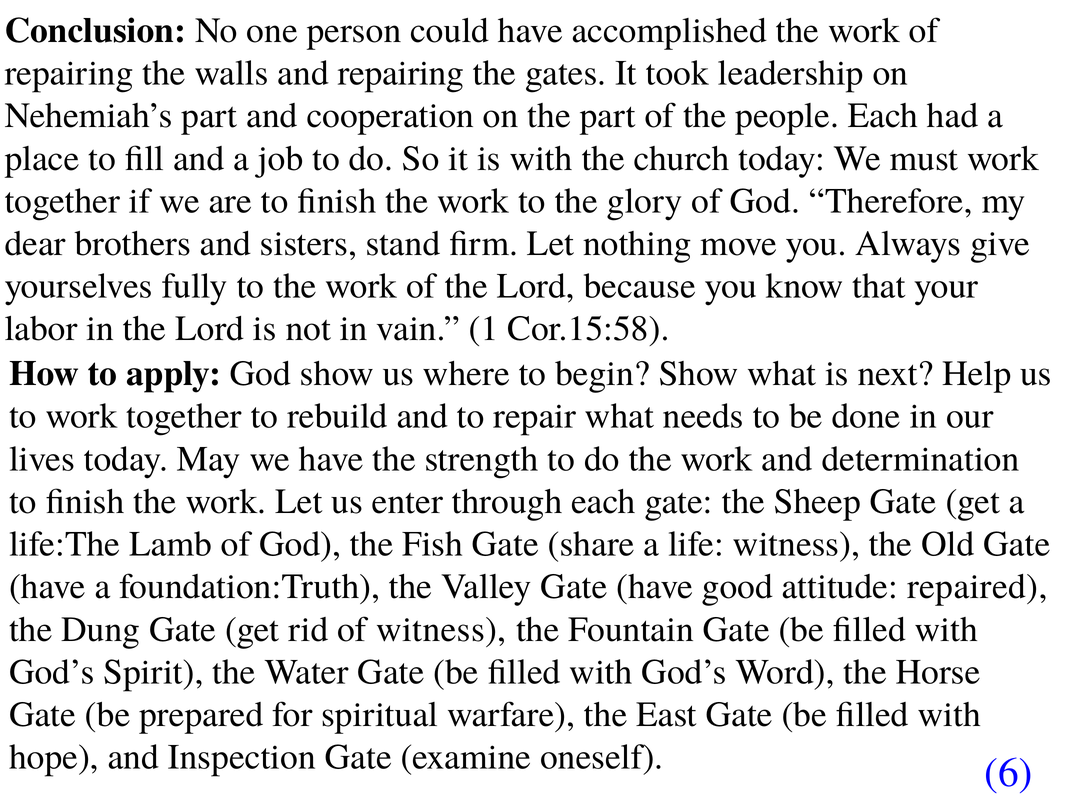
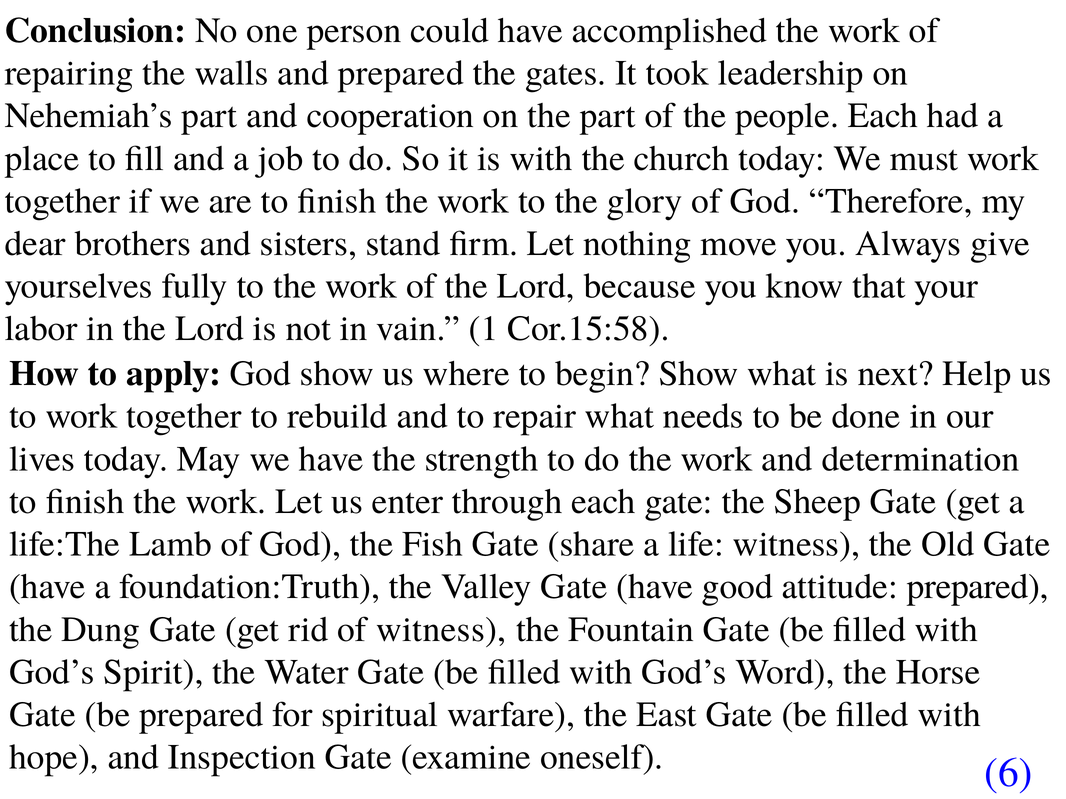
and repairing: repairing -> prepared (401, 73)
attitude repaired: repaired -> prepared (978, 587)
